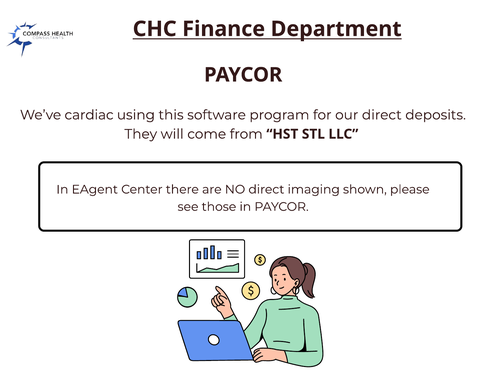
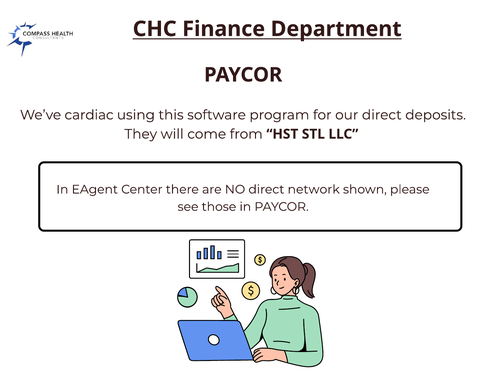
imaging: imaging -> network (314, 189)
